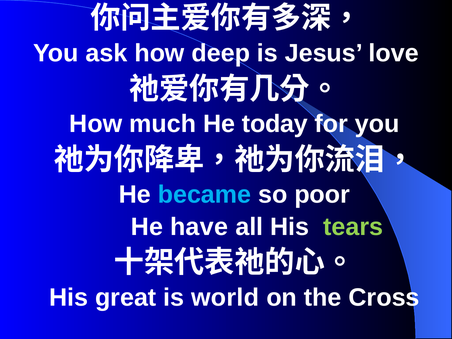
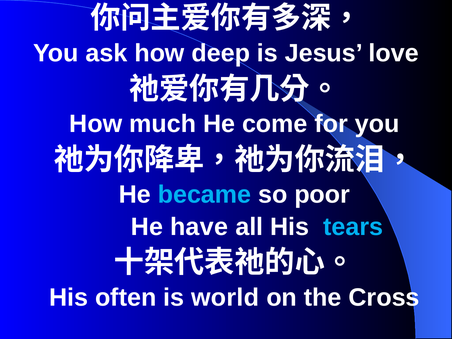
today: today -> come (275, 124)
tears colour: light green -> light blue (353, 227)
great: great -> often (126, 298)
